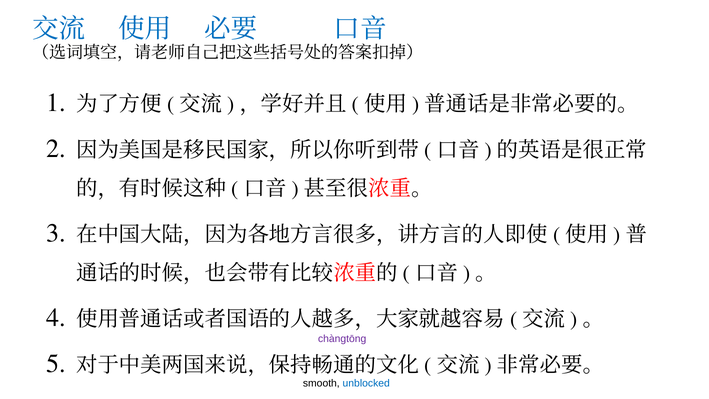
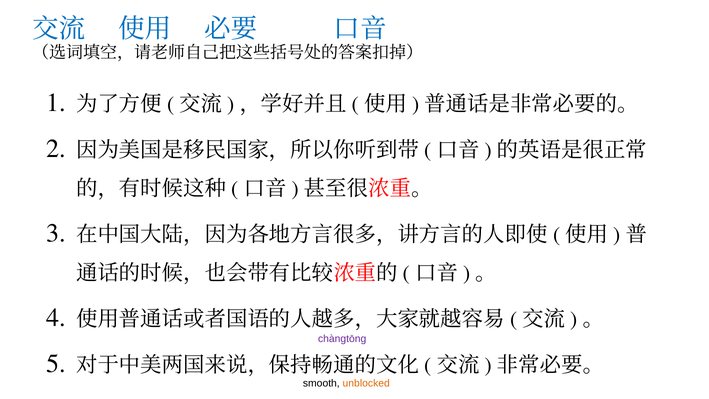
unblocked colour: blue -> orange (366, 383)
